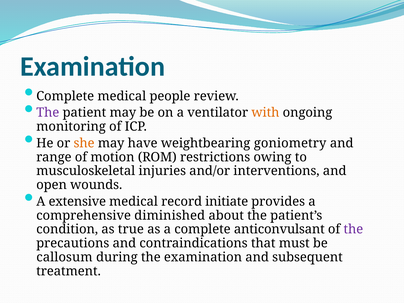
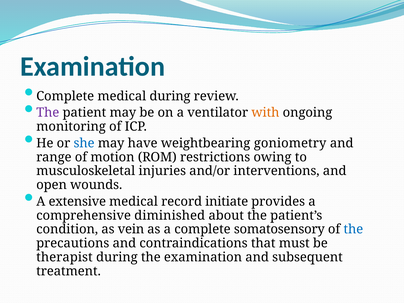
medical people: people -> during (170, 96)
she colour: orange -> blue (84, 143)
true: true -> vein (131, 229)
anticonvulsant: anticonvulsant -> somatosensory (279, 229)
the colour: purple -> blue (353, 229)
callosum: callosum -> therapist (64, 257)
